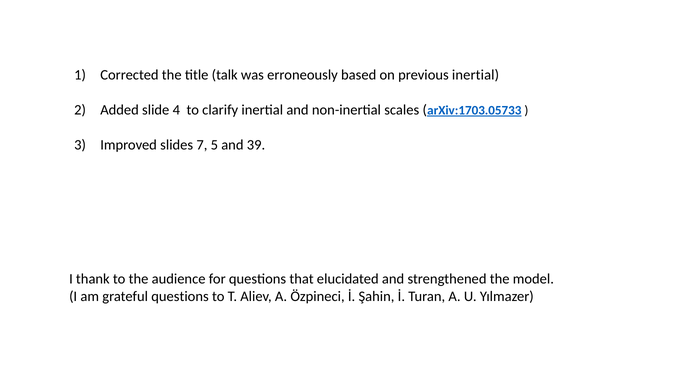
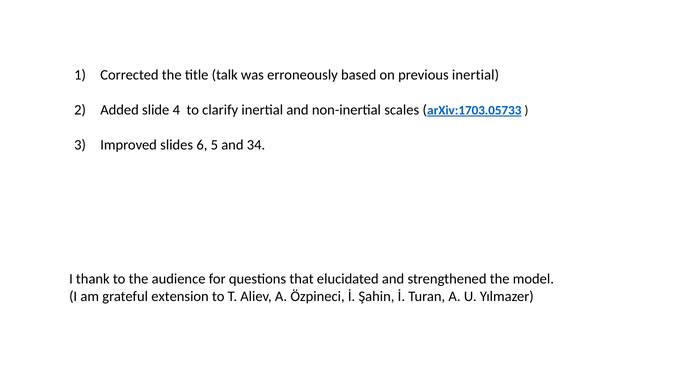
7: 7 -> 6 (202, 145)
39: 39 -> 34 (256, 145)
grateful questions: questions -> extension (180, 296)
